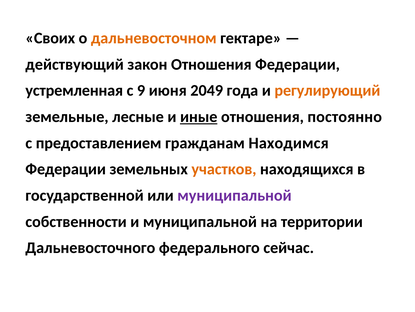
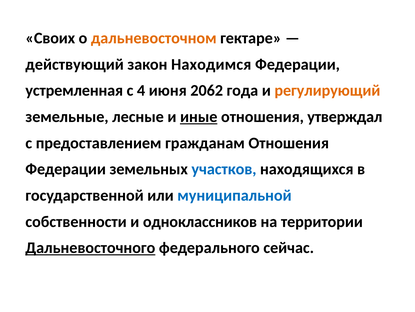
закон Отношения: Отношения -> Находимся (211, 64)
9: 9 -> 4 (141, 90)
2049: 2049 -> 2062 (207, 90)
постоянно: постоянно -> утверждал (345, 117)
гражданам Находимся: Находимся -> Отношения (289, 143)
участков colour: orange -> blue (224, 169)
муниципальной colour: purple -> blue (234, 195)
и муниципальной: муниципальной -> одноклассников (200, 221)
Дальневосточного underline: none -> present (90, 247)
